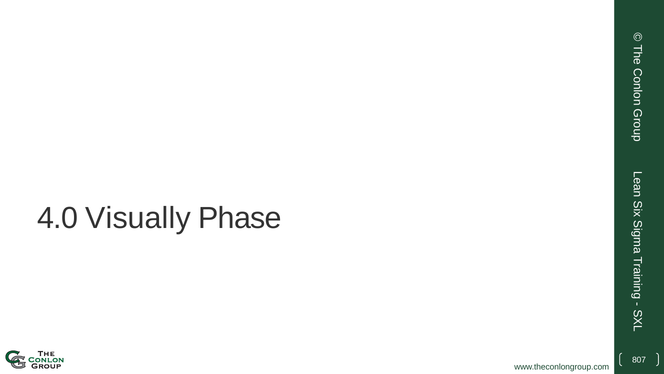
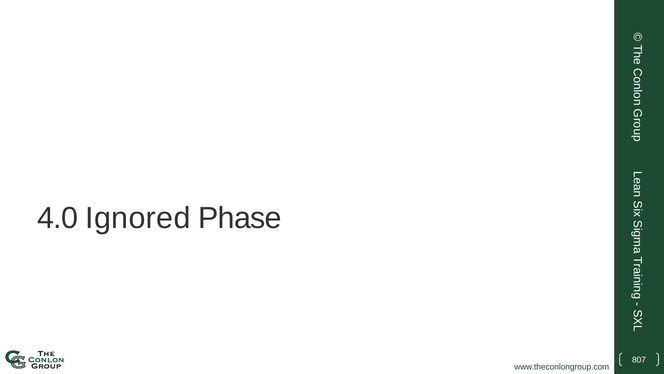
Visually: Visually -> Ignored (138, 218)
